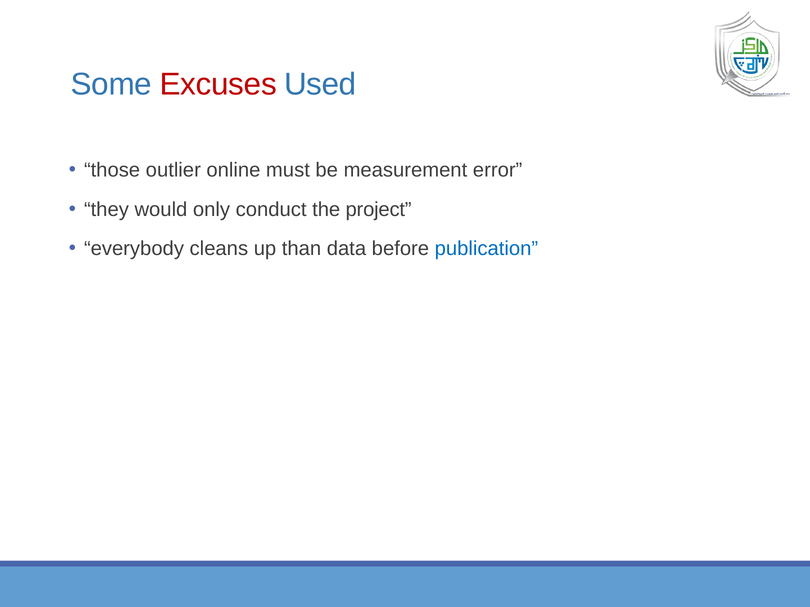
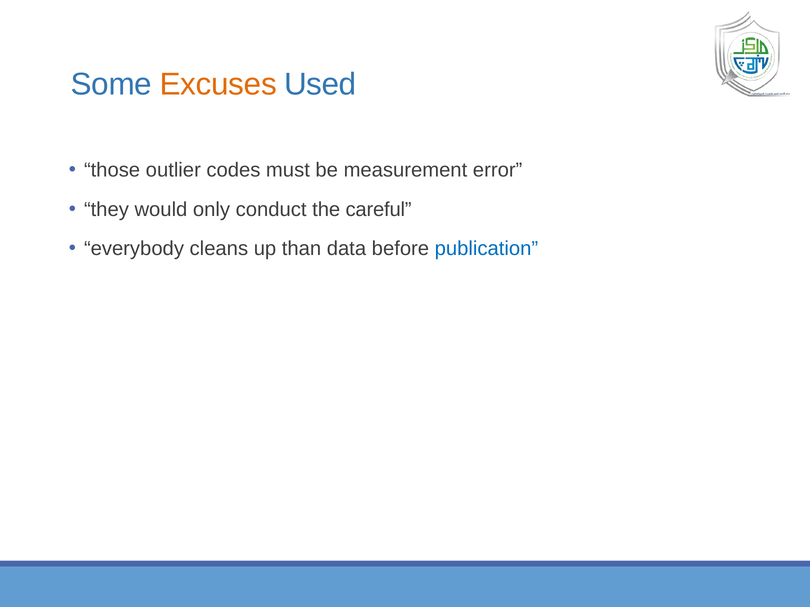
Excuses colour: red -> orange (218, 84)
online: online -> codes (233, 170)
project: project -> careful (379, 210)
